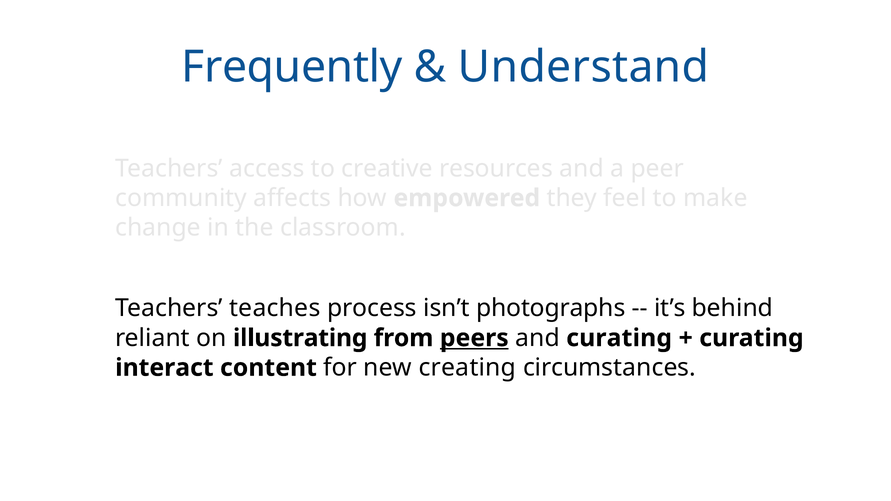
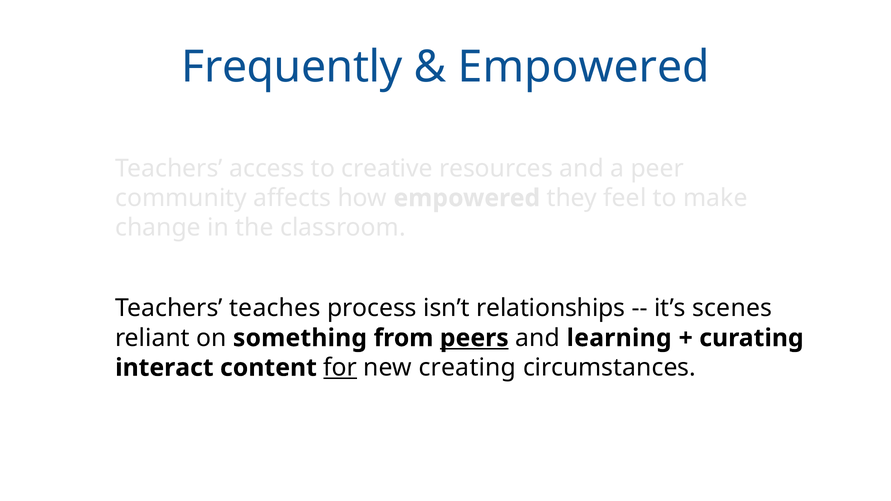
Understand: Understand -> Empowered (584, 67)
photographs: photographs -> relationships (551, 308)
behind: behind -> scenes (732, 308)
illustrating: illustrating -> something (300, 338)
and curating: curating -> learning (619, 338)
for underline: none -> present (340, 368)
